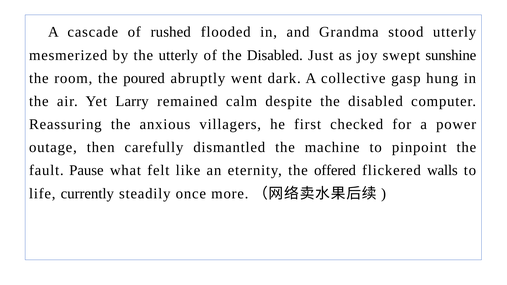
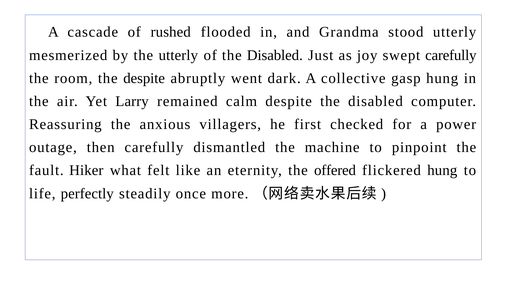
swept sunshine: sunshine -> carefully (451, 55)
the poured: poured -> despite (144, 78)
Pause: Pause -> Hiker (86, 171)
flickered walls: walls -> hung (442, 171)
currently: currently -> perfectly (87, 194)
